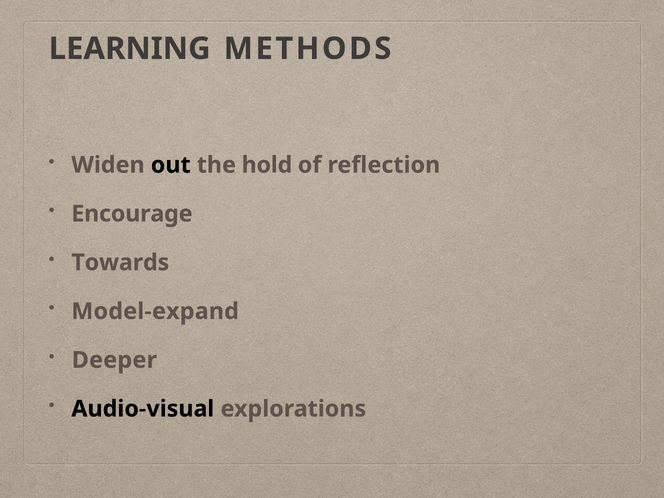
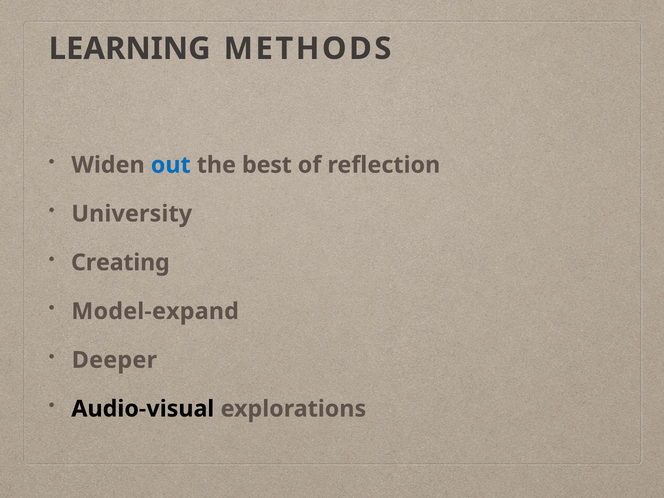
out colour: black -> blue (171, 165)
hold: hold -> best (267, 165)
Encourage: Encourage -> University (132, 214)
Towards: Towards -> Creating (120, 263)
